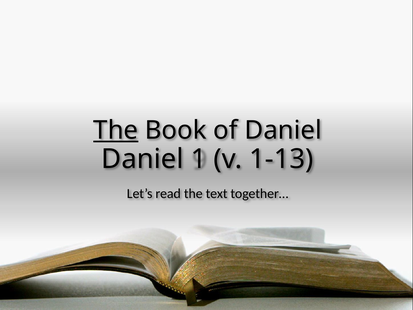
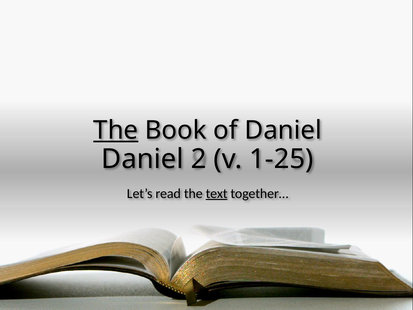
1: 1 -> 2 (199, 159)
1-13: 1-13 -> 1-25 (281, 159)
text underline: none -> present (217, 193)
